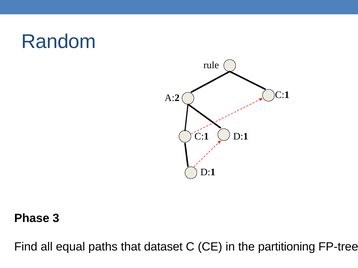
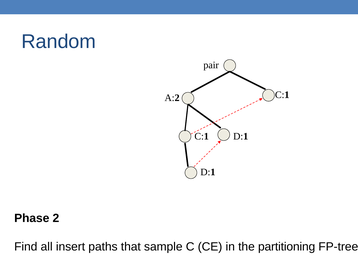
rule: rule -> pair (211, 65)
3: 3 -> 2 (56, 219)
equal: equal -> insert (71, 247)
dataset: dataset -> sample (163, 247)
